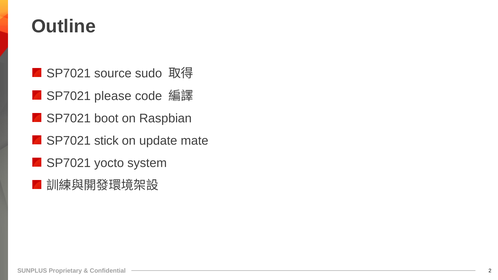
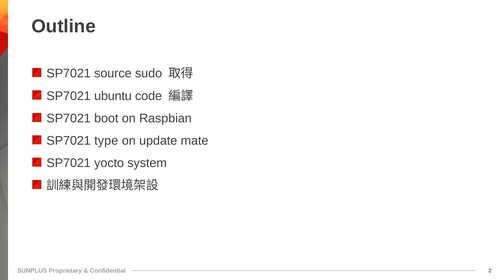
please: please -> ubuntu (113, 96)
stick: stick -> type (106, 141)
